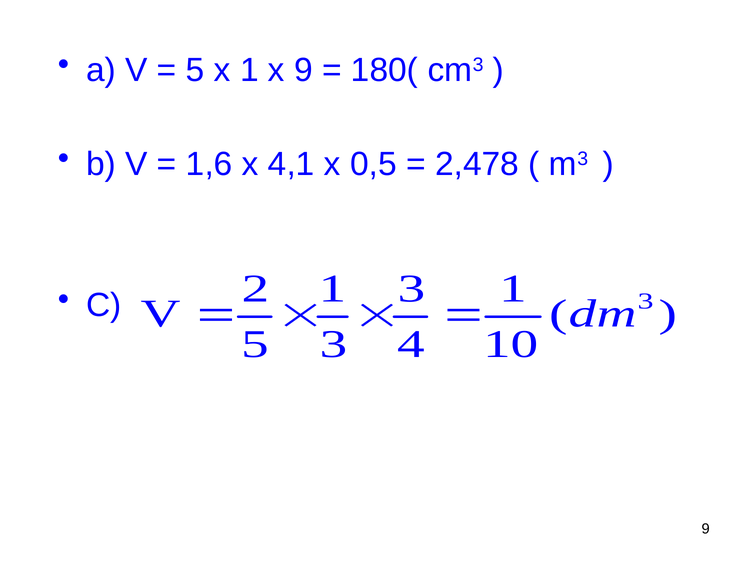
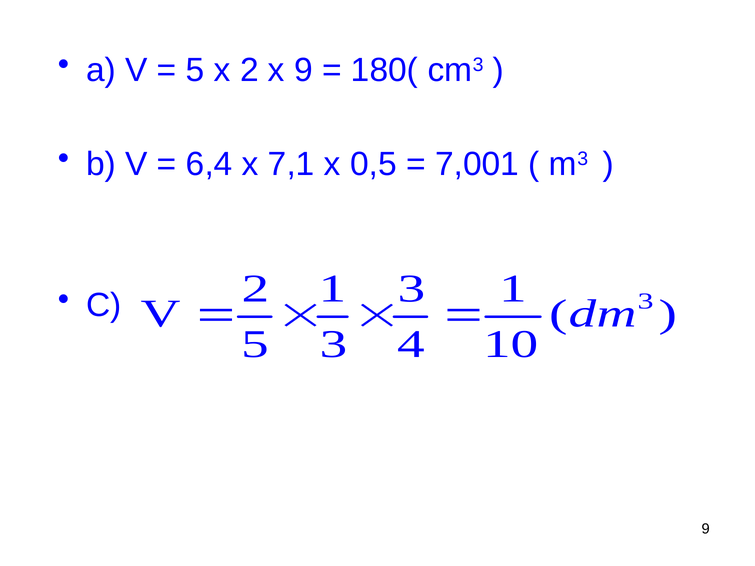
x 1: 1 -> 2 (249, 70)
1,6: 1,6 -> 6,4 (209, 164)
4,1: 4,1 -> 7,1 (291, 164)
2,478: 2,478 -> 7,001 (477, 164)
